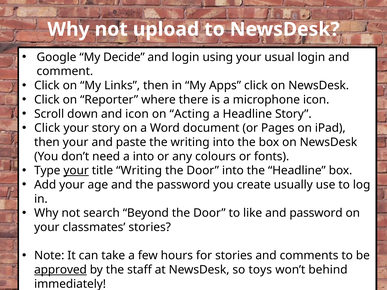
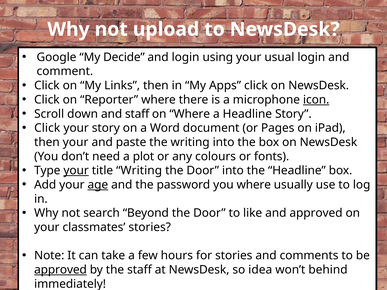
icon underline: none -> present (316, 100)
and icon: icon -> staff (137, 114)
on Acting: Acting -> Where (190, 114)
a into: into -> plot (143, 157)
age underline: none -> present (98, 185)
you create: create -> where (254, 185)
and password: password -> approved (316, 213)
toys: toys -> idea (260, 270)
